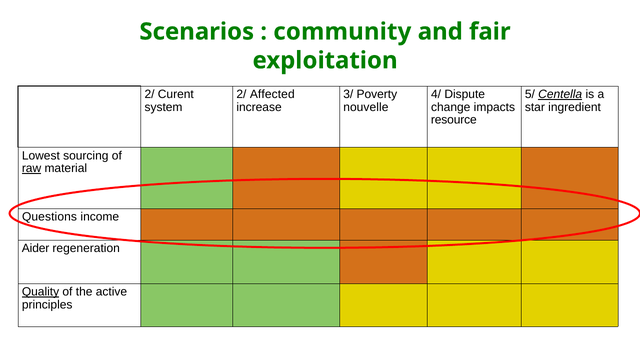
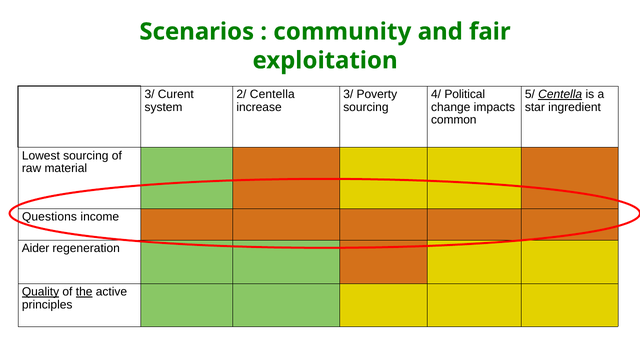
2/: 2/ -> 3/ (150, 94)
2/ Affected: Affected -> Centella (272, 94)
Dispute: Dispute -> Political (465, 94)
nouvelle: nouvelle -> sourcing (366, 107)
resource: resource -> common (454, 120)
raw underline: present -> none (32, 168)
the underline: none -> present (84, 292)
